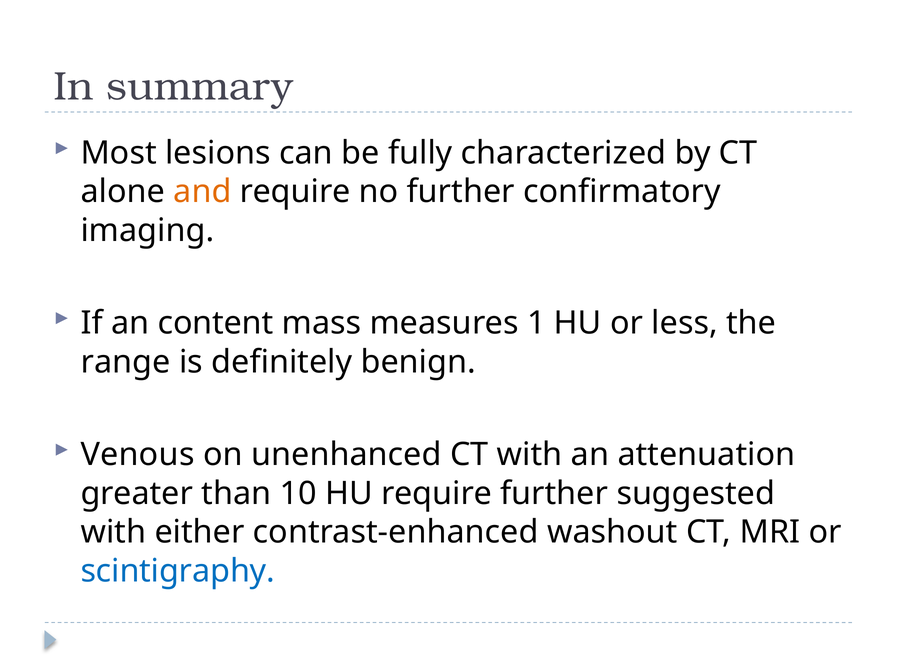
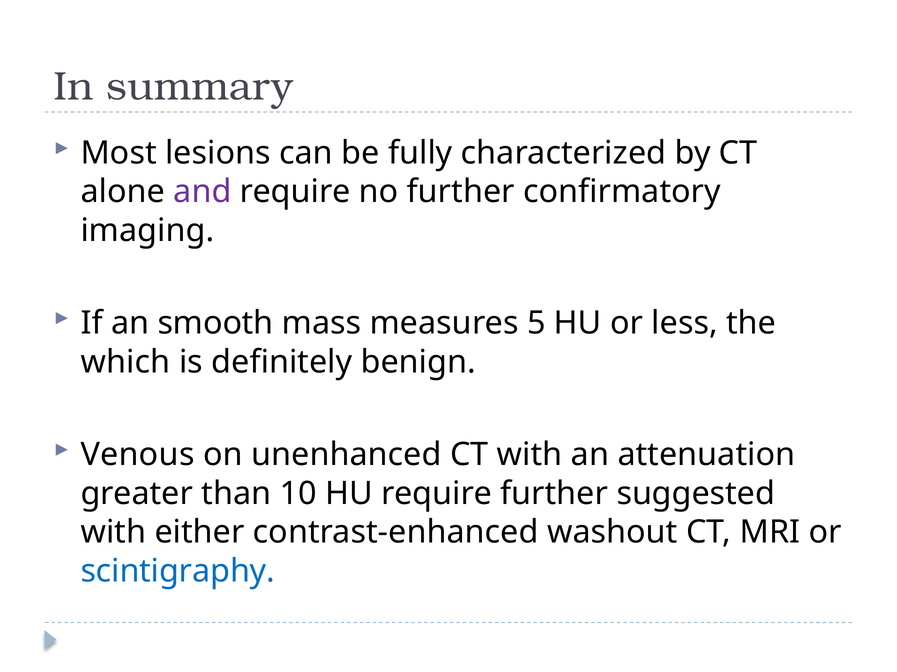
and colour: orange -> purple (202, 192)
content: content -> smooth (216, 324)
1: 1 -> 5 (536, 324)
range: range -> which (126, 362)
